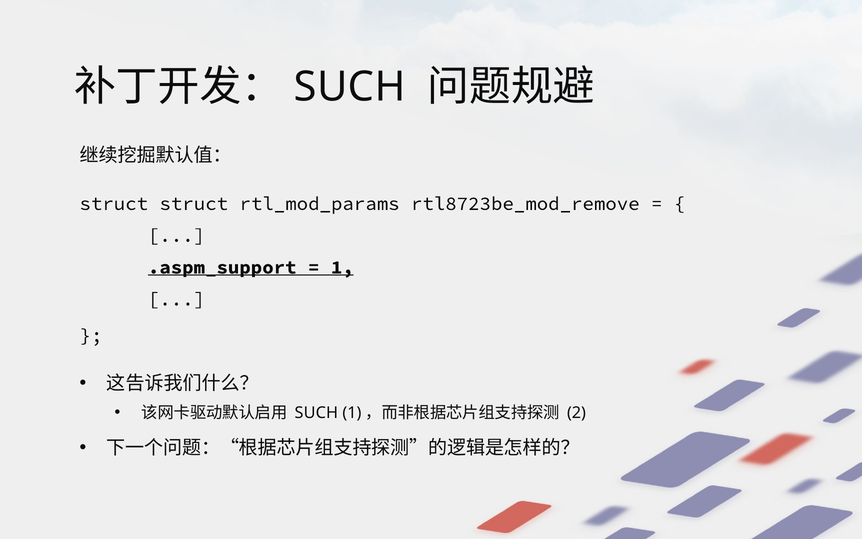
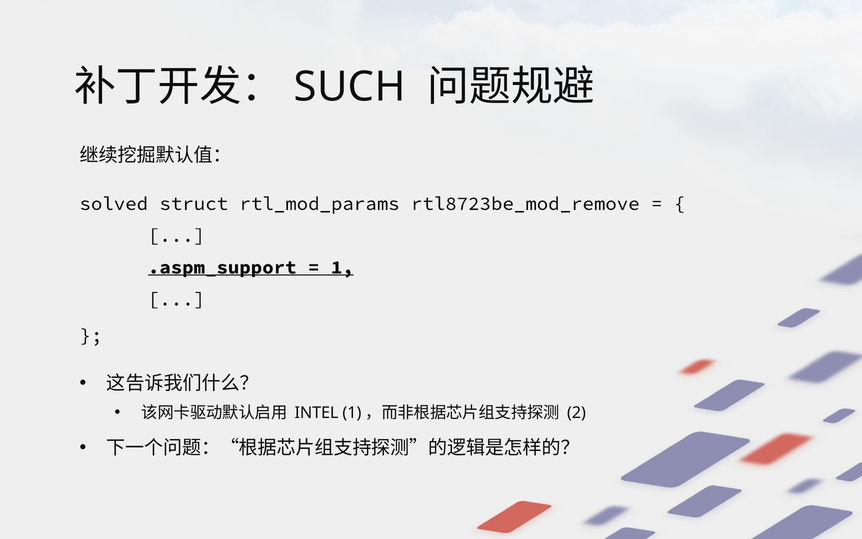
struct: struct -> solved (114, 203)
SUCH: SUCH -> INTEL (317, 413)
